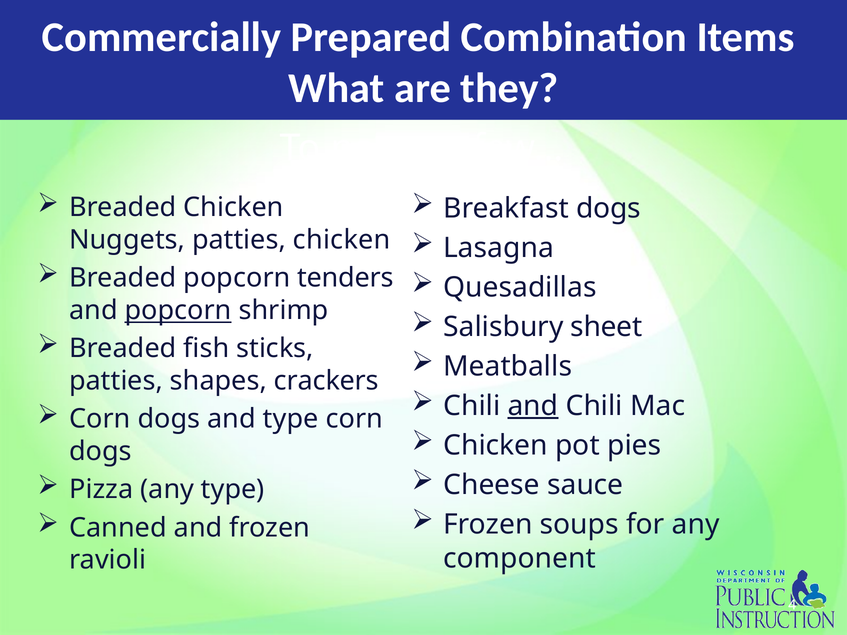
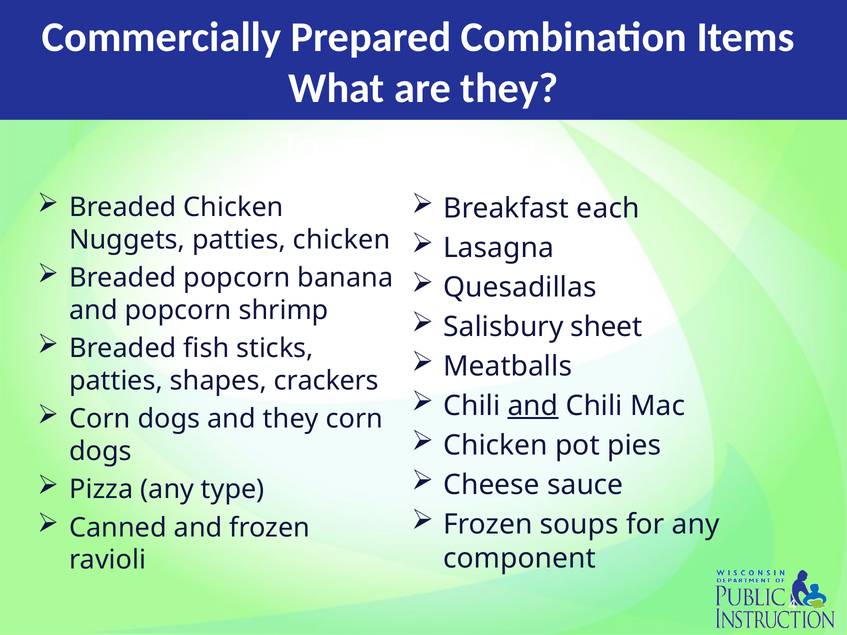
Breakfast dogs: dogs -> each (608, 208)
tenders: tenders -> banana (345, 278)
popcorn underline: present -> none (178, 311)
and type: type -> they (291, 419)
